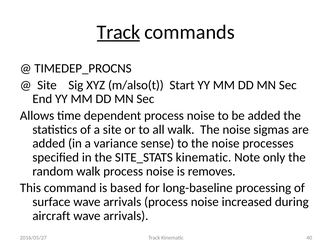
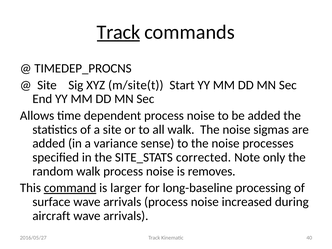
m/also(t: m/also(t -> m/site(t (136, 85)
SITE_STATS kinematic: kinematic -> corrected (204, 157)
command underline: none -> present (70, 188)
based: based -> larger (126, 188)
